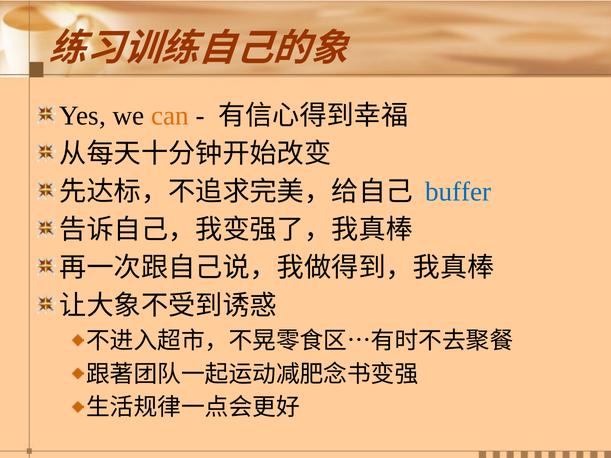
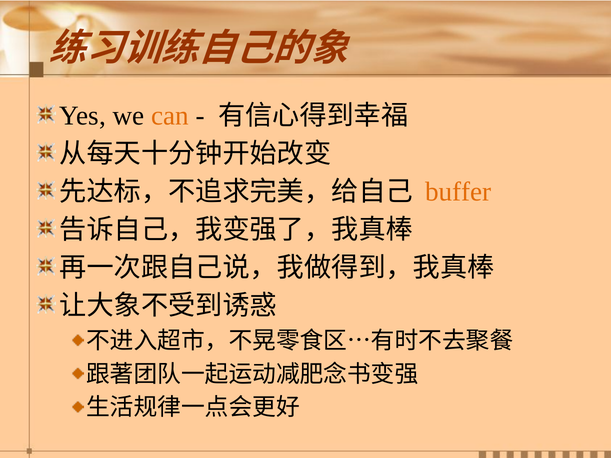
buffer colour: blue -> orange (458, 192)
